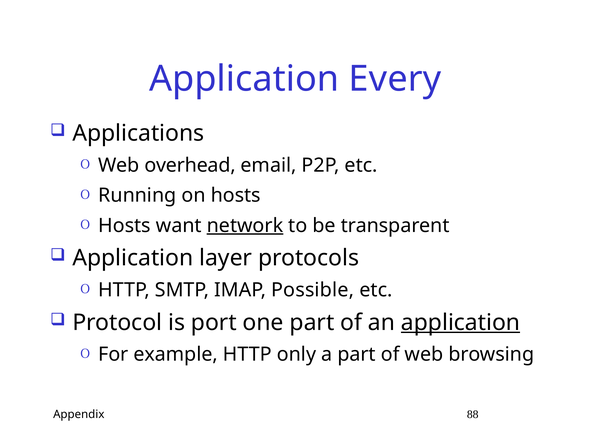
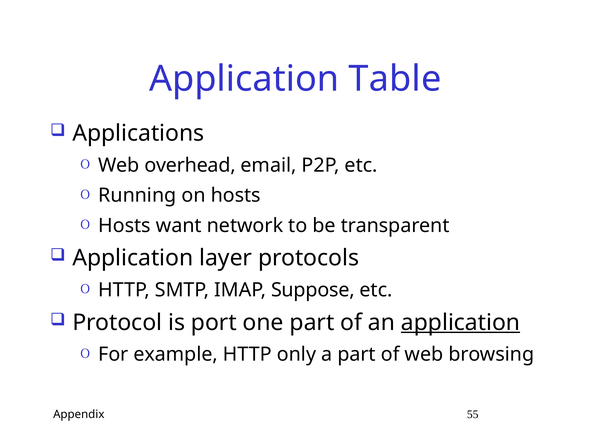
Every: Every -> Table (395, 79)
network underline: present -> none (245, 226)
Possible: Possible -> Suppose (313, 290)
88: 88 -> 55 (473, 415)
